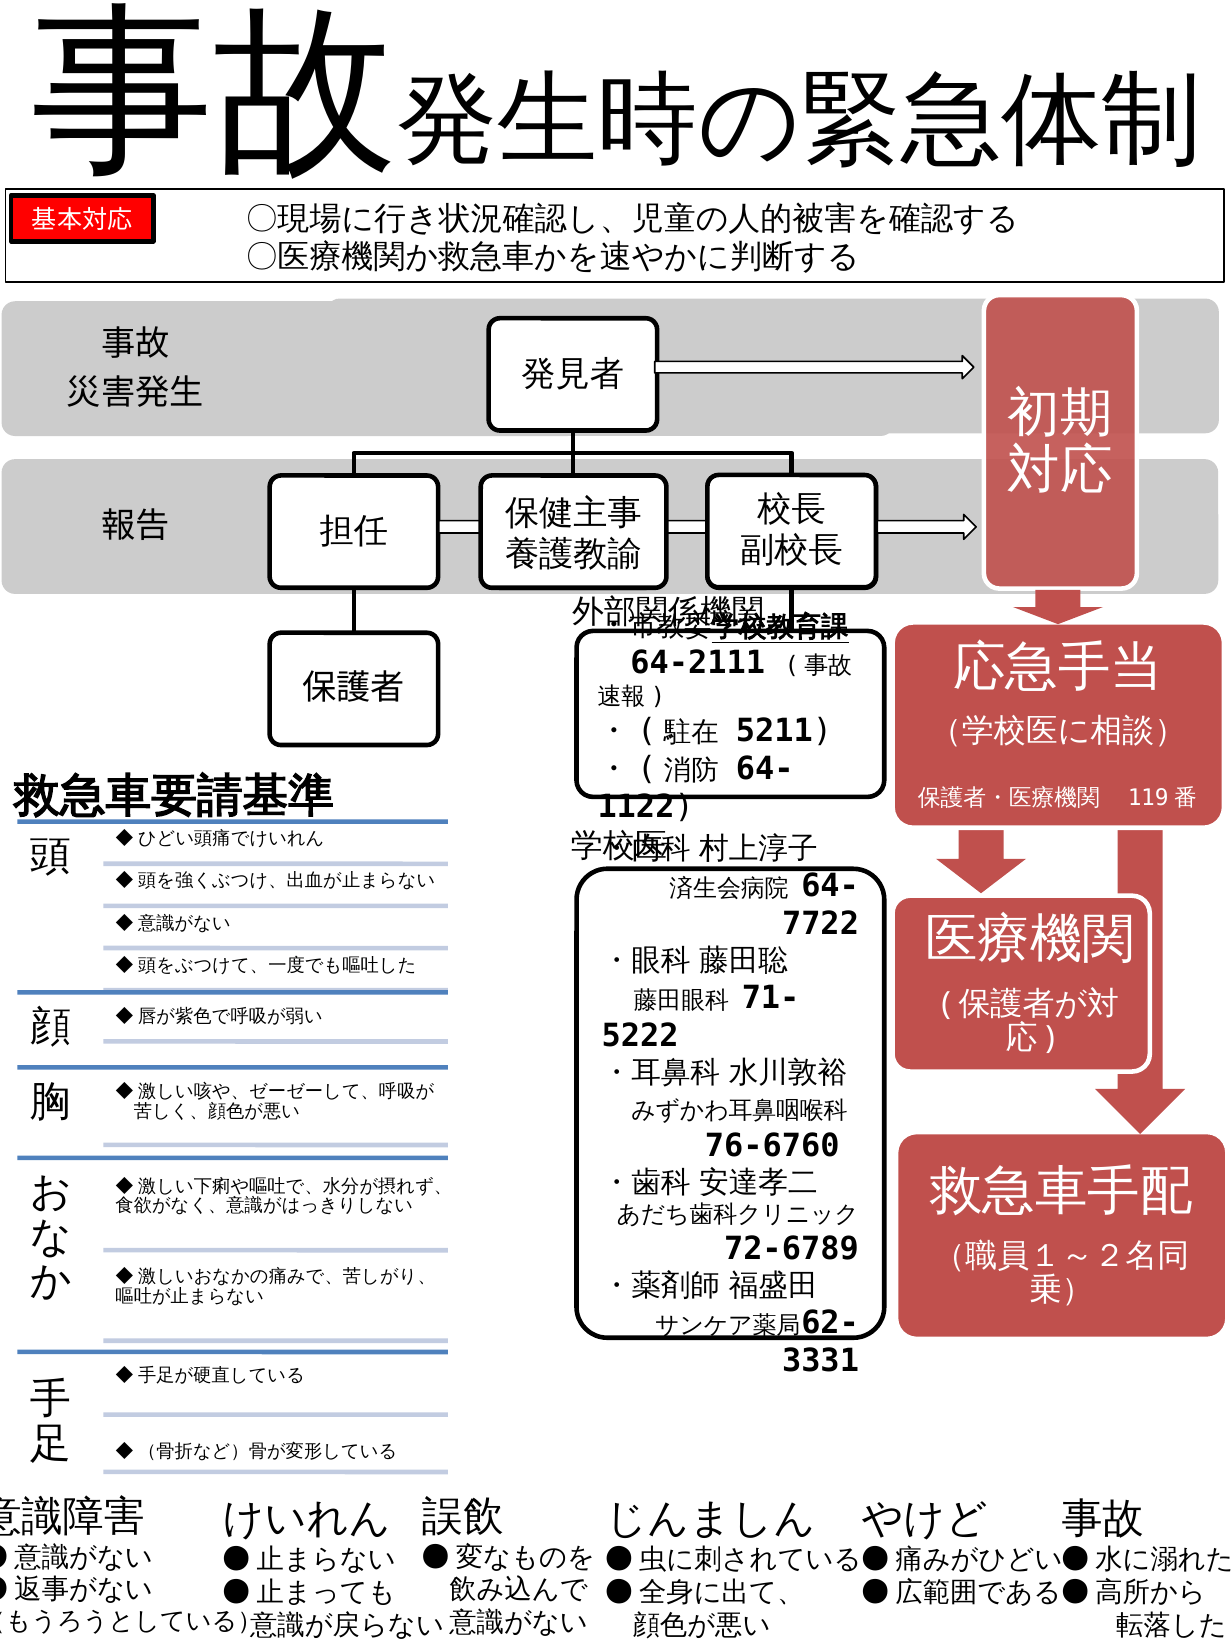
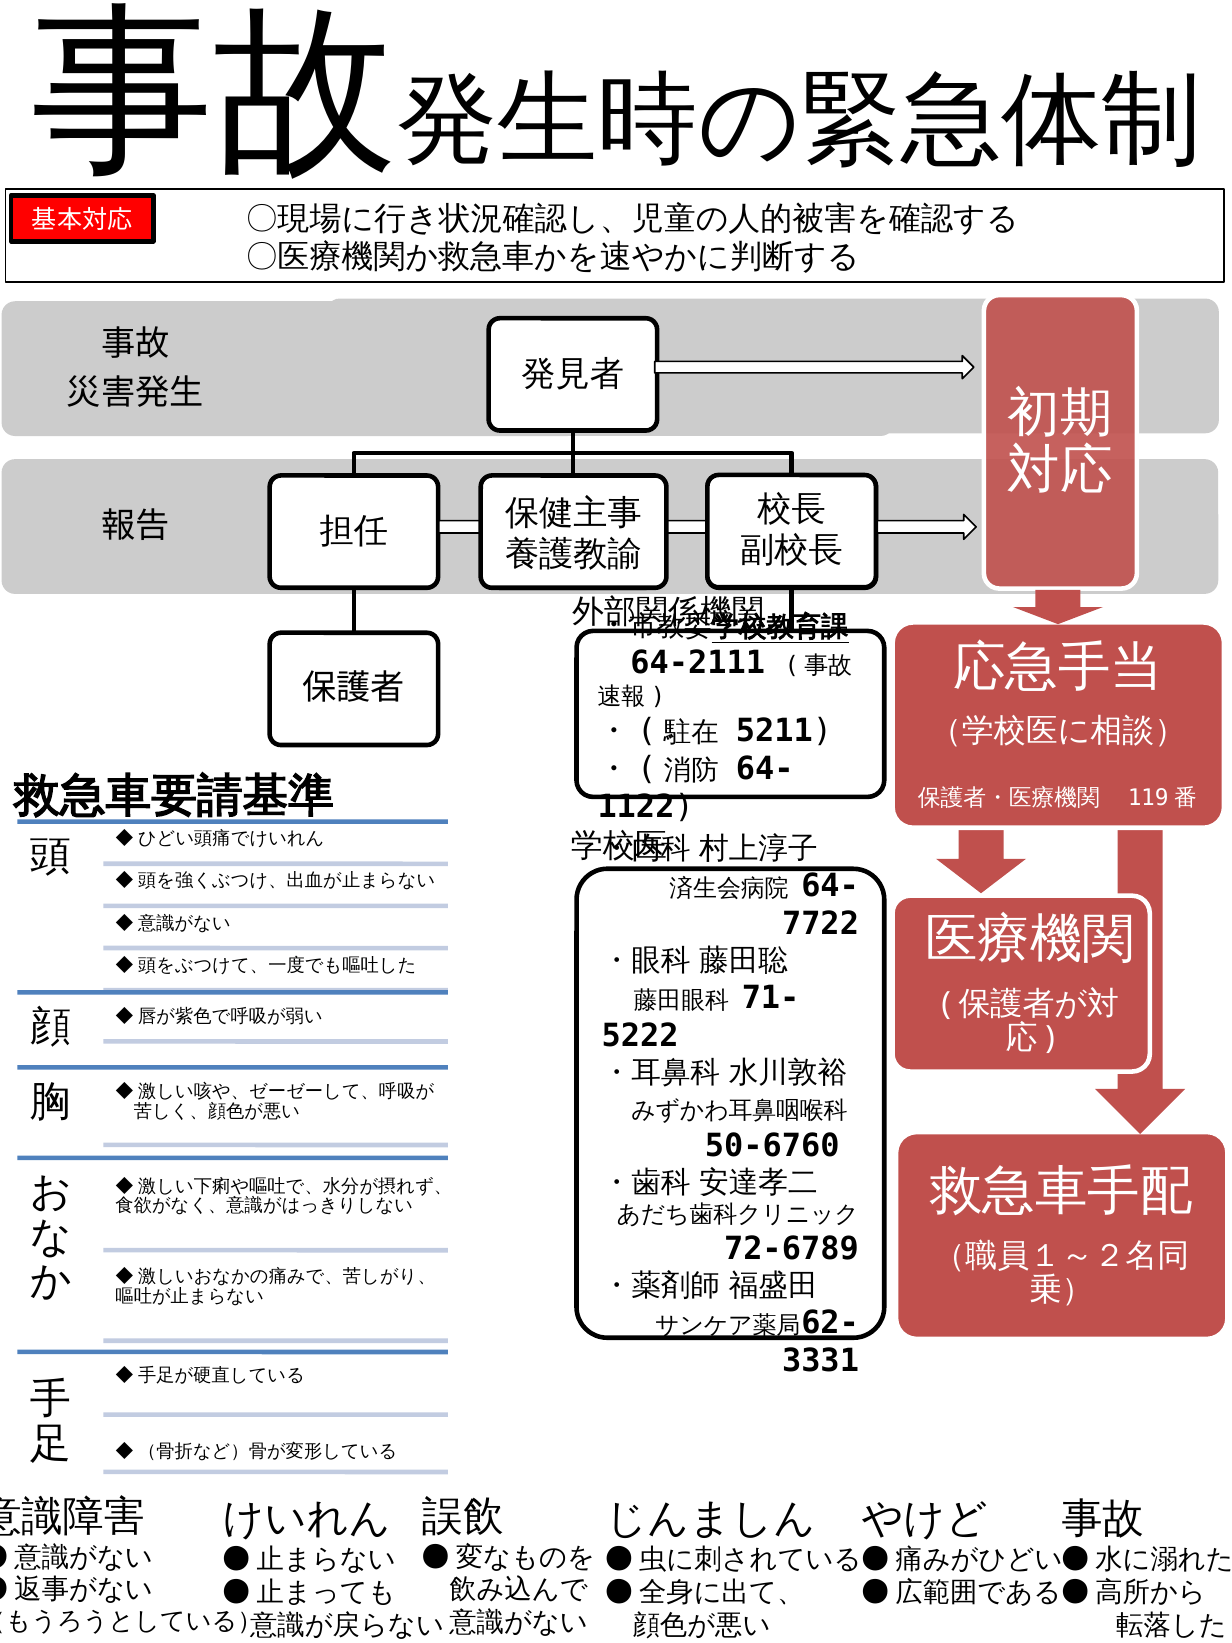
76-6760: 76-6760 -> 50-6760 (772, 1146)
